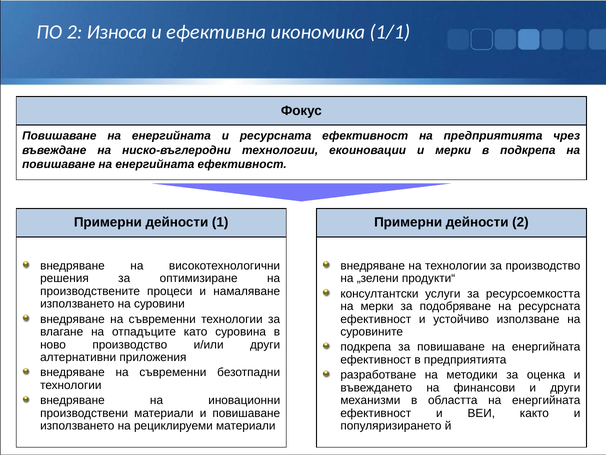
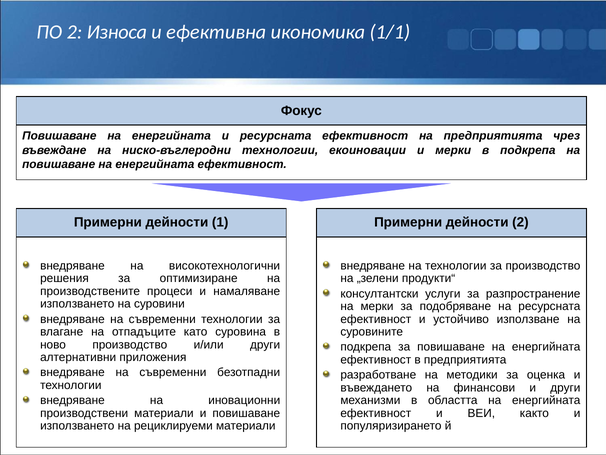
ресурсоемкостта: ресурсоемкостта -> разпространение (533, 293)
